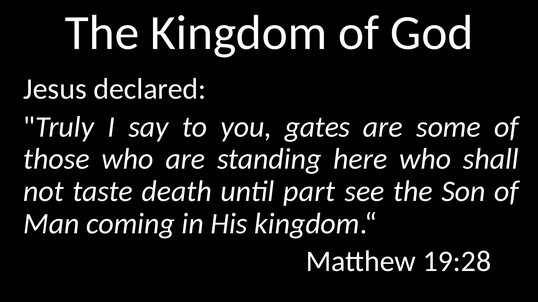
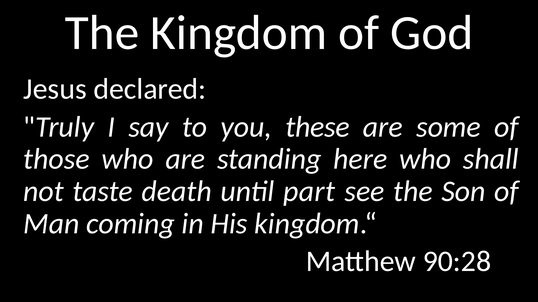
gates: gates -> these (318, 127)
19:28: 19:28 -> 90:28 (457, 262)
